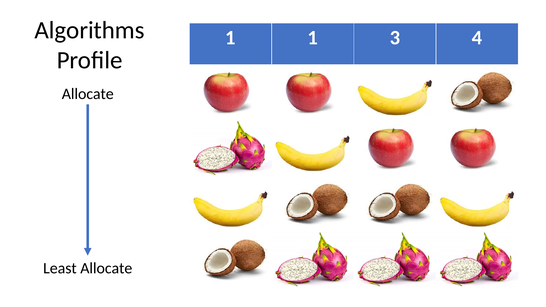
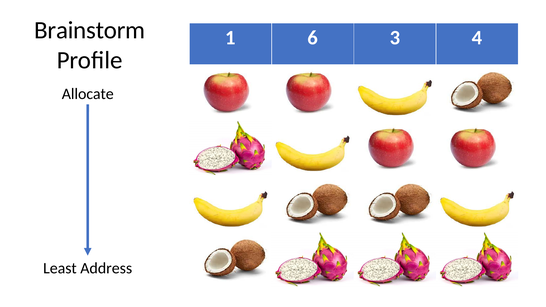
Algorithms: Algorithms -> Brainstorm (90, 30)
1 1: 1 -> 6 (313, 38)
Least Allocate: Allocate -> Address (106, 268)
